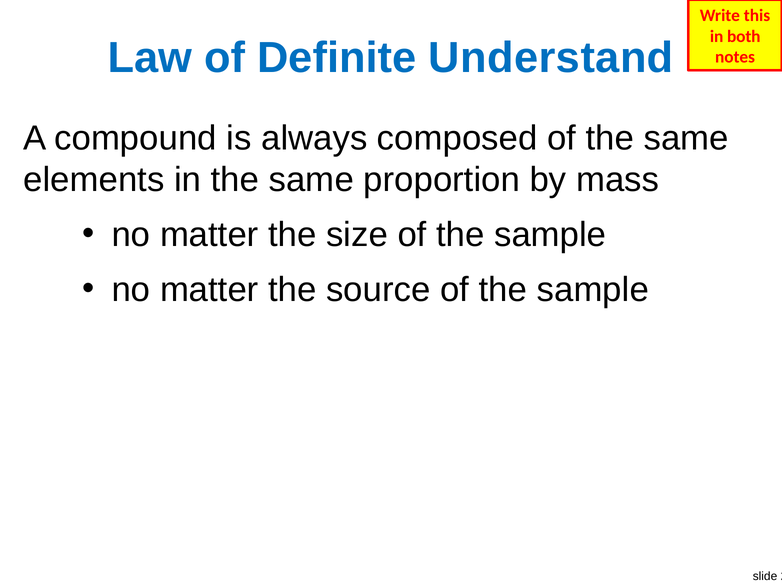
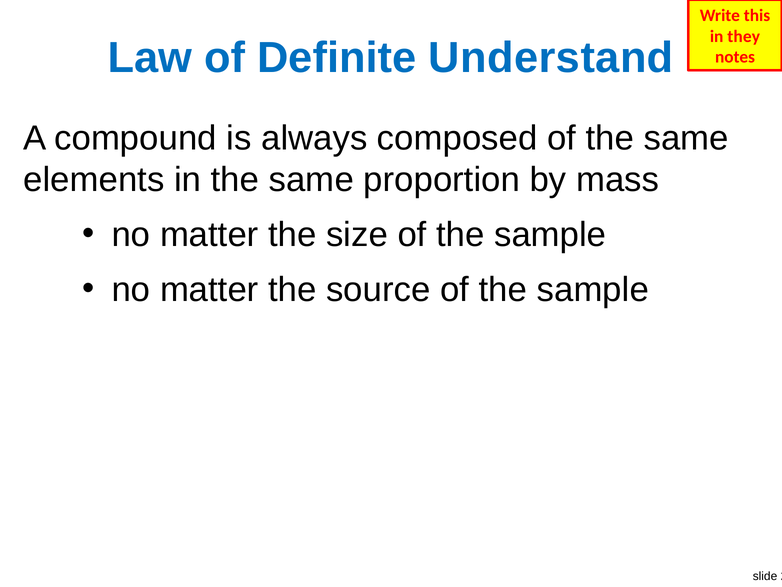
both: both -> they (744, 36)
